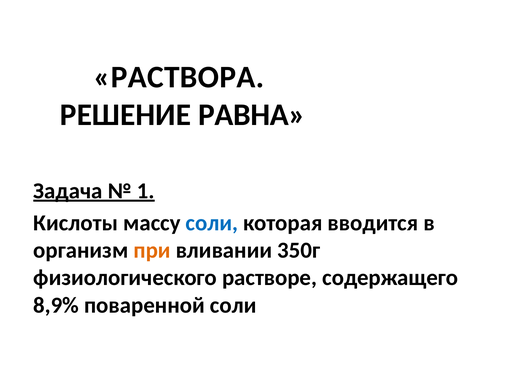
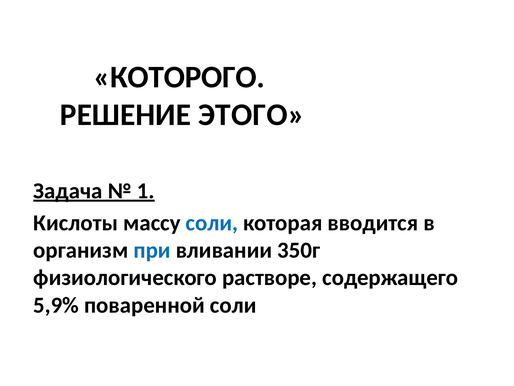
РАСТВОРА: РАСТВОРА -> КОТОРОГО (179, 77)
РАВНА: РАВНА -> ЭТОГО (251, 115)
при colour: orange -> blue (152, 250)
8,9%: 8,9% -> 5,9% (56, 305)
